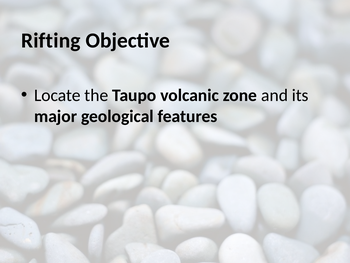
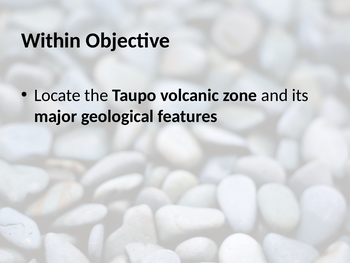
Rifting: Rifting -> Within (51, 40)
